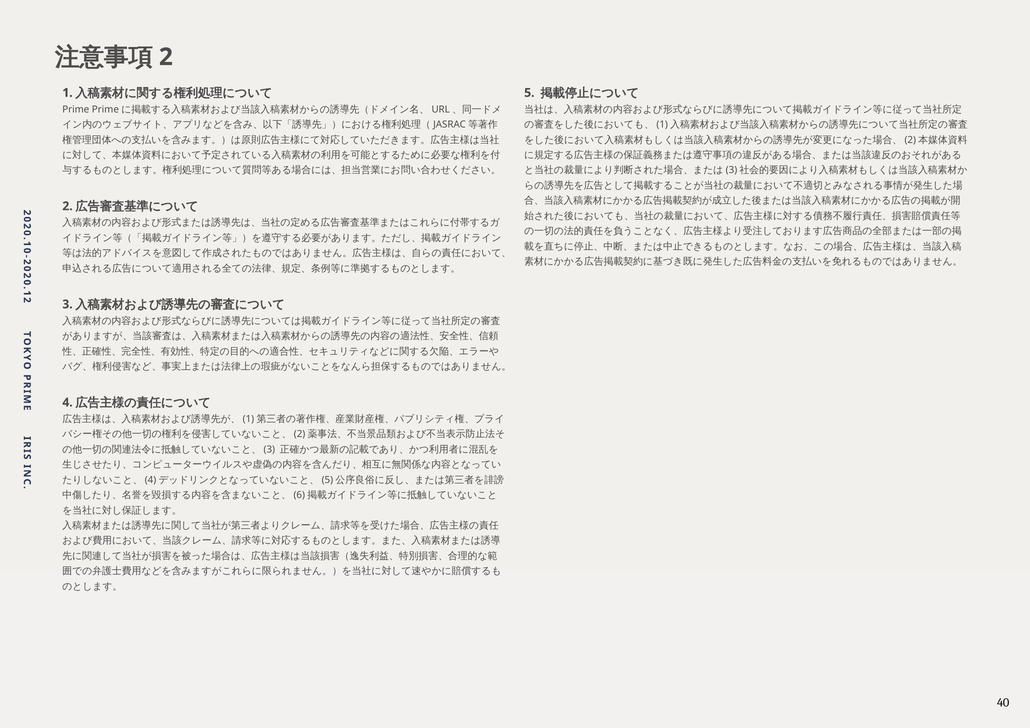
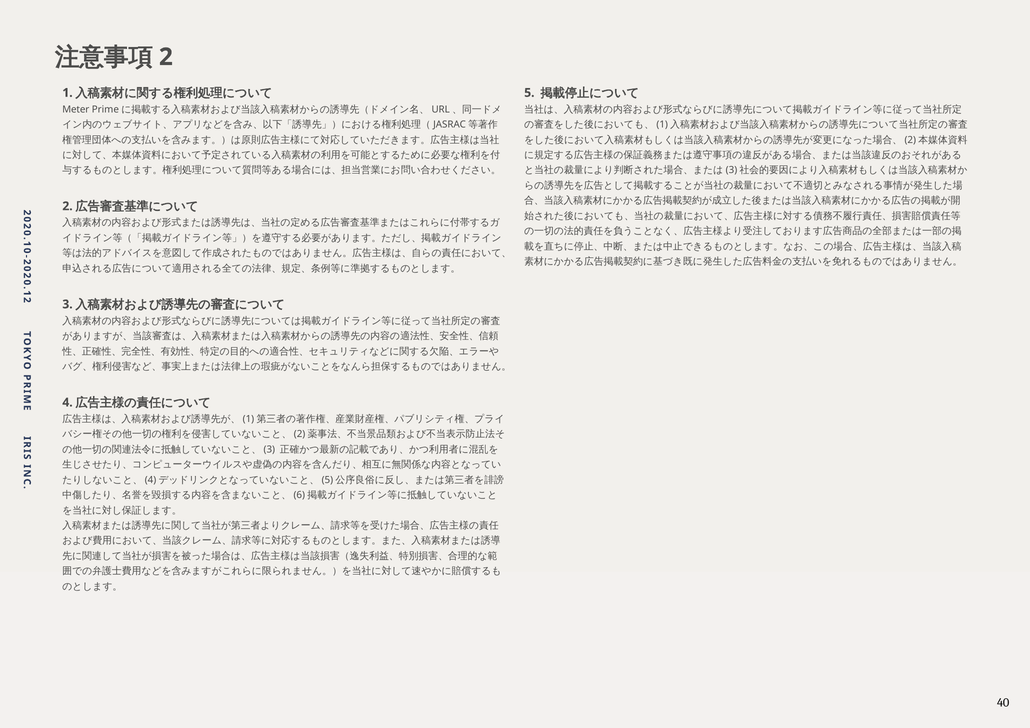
Prime: Prime -> Meter (76, 109)
